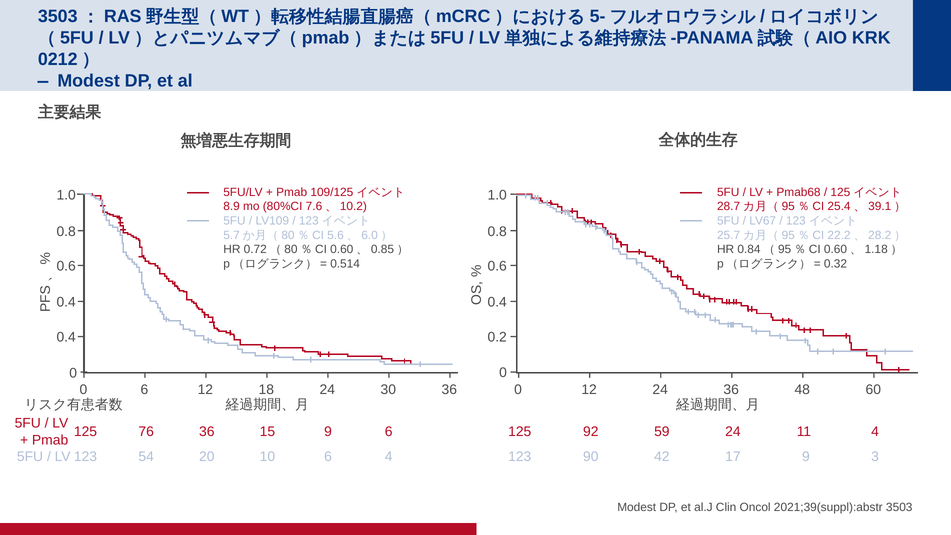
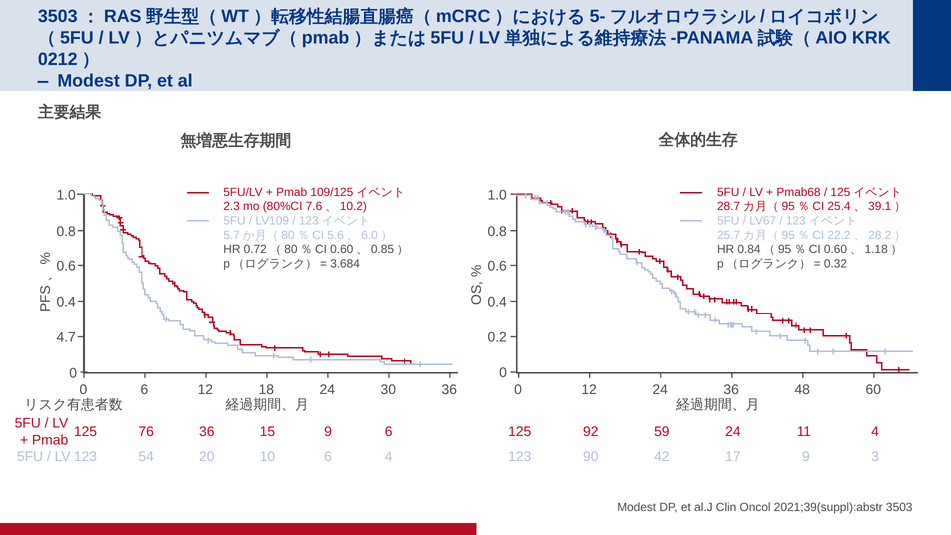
8.9: 8.9 -> 2.3 (232, 207)
0.514: 0.514 -> 3.684 (345, 264)
0.4: 0.4 -> 4.7 (66, 337)
